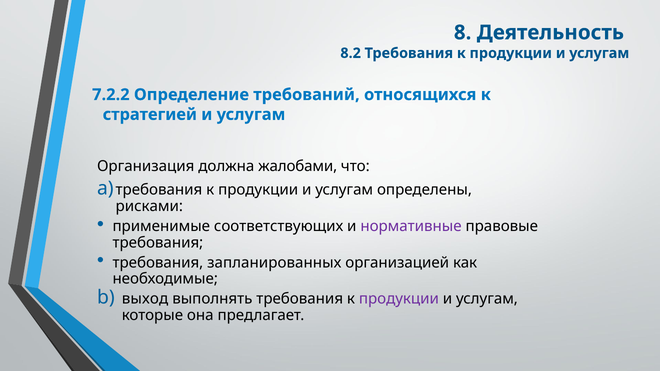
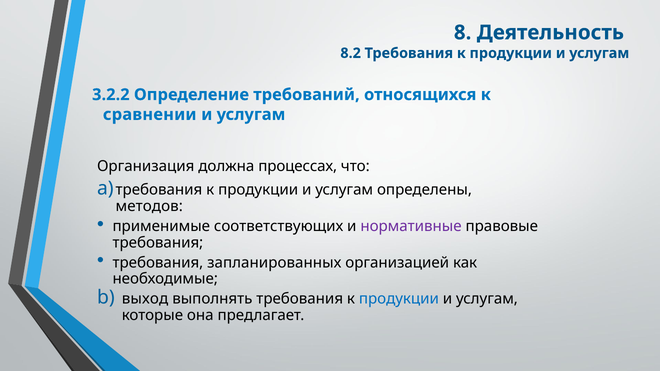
7.2.2: 7.2.2 -> 3.2.2 (111, 95)
стратегией: стратегией -> сравнении (150, 115)
жалобами: жалобами -> процессах (298, 166)
рисками: рисками -> методов (149, 206)
продукции colour: purple -> blue (399, 299)
